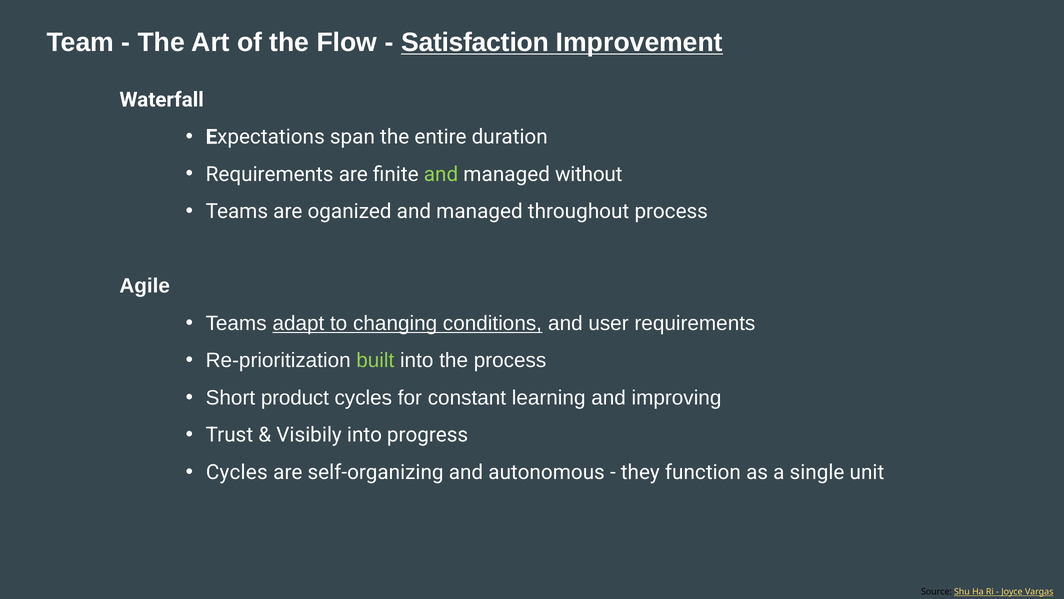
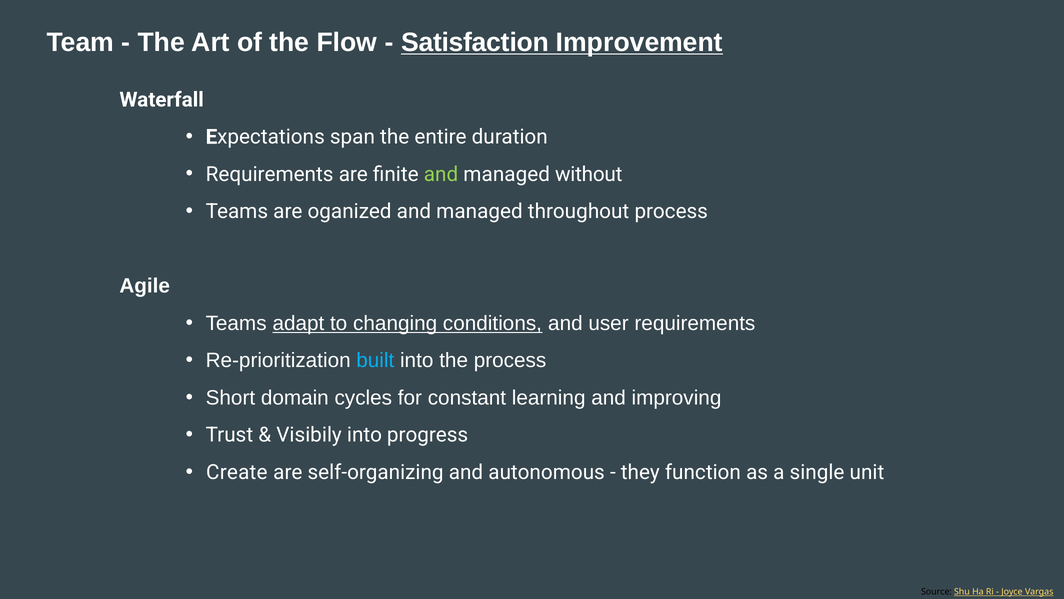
built colour: light green -> light blue (375, 360)
product: product -> domain (295, 398)
Cycles: Cycles -> Create (237, 472)
